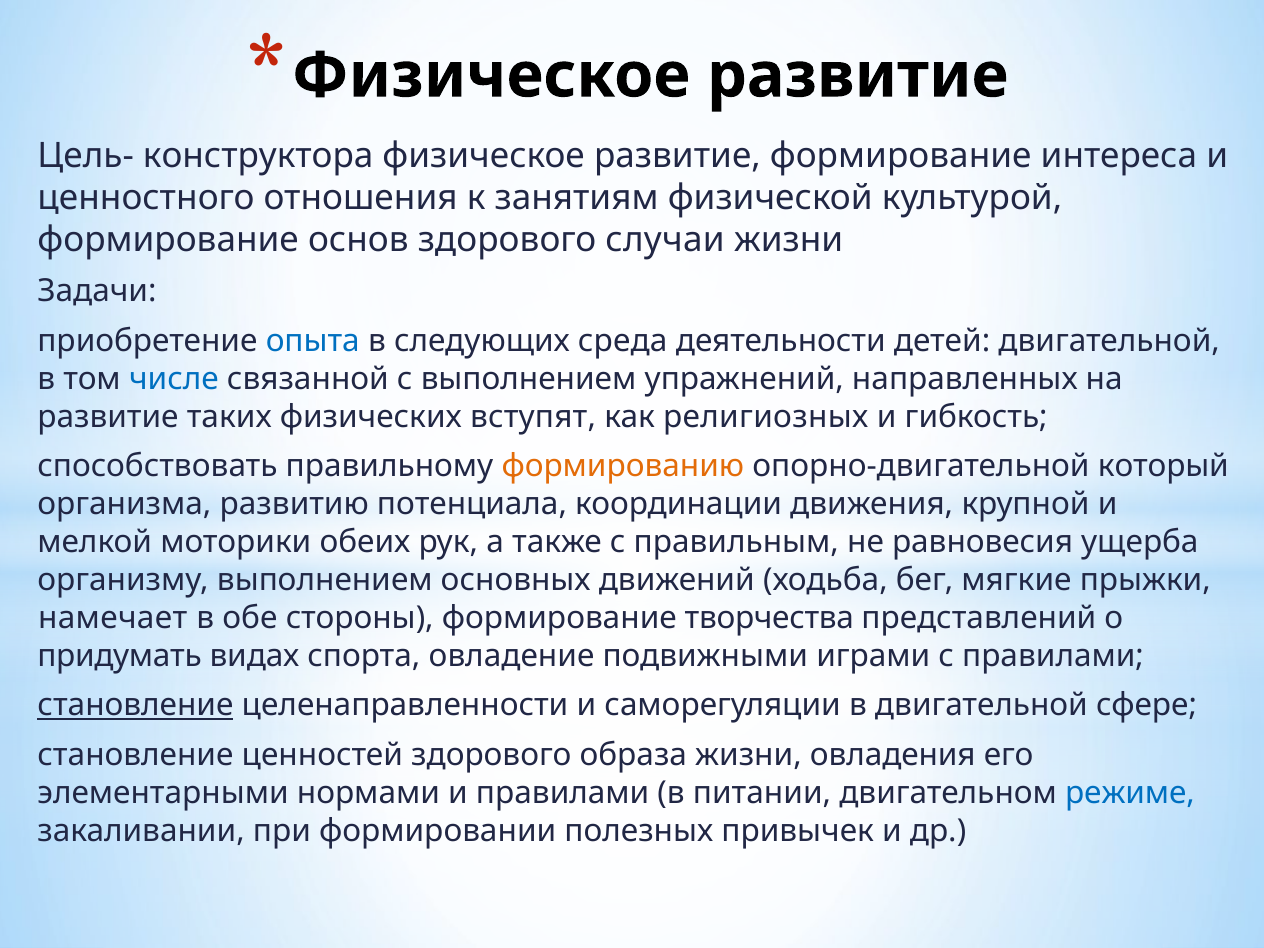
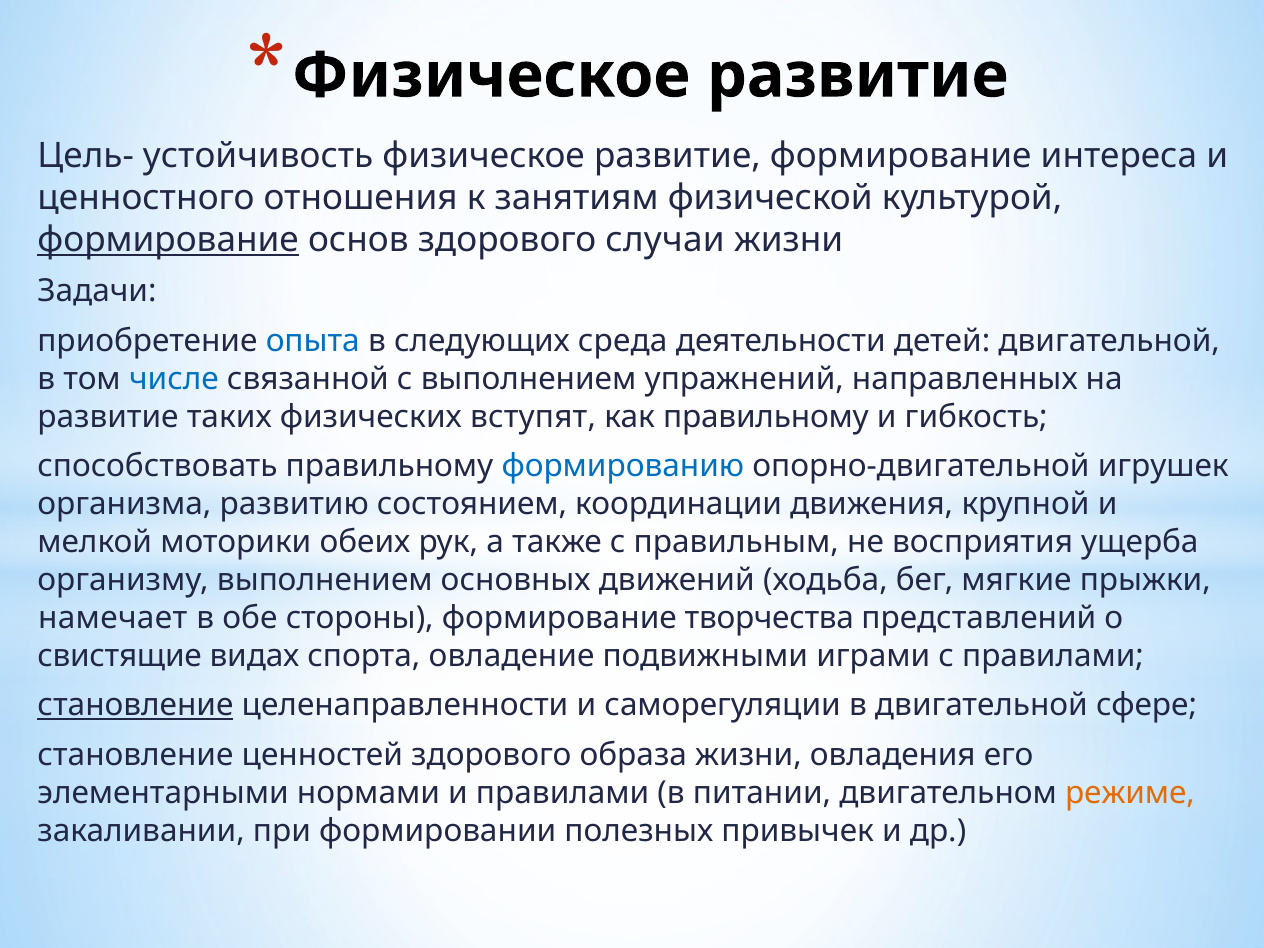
конструктора: конструктора -> устойчивость (258, 156)
формирование underline: none -> present (168, 240)
как религиозных: религиозных -> правильному (766, 417)
формированию colour: orange -> blue (623, 466)
который: который -> игрушек (1163, 466)
потенциала: потенциала -> состоянием (472, 504)
равновесия: равновесия -> восприятия (983, 542)
придумать: придумать -> свистящие (120, 656)
режиме colour: blue -> orange (1130, 793)
